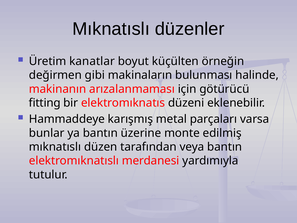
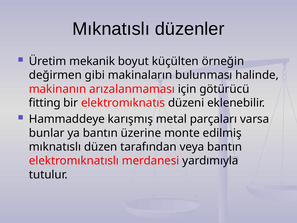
kanatlar: kanatlar -> mekanik (92, 61)
